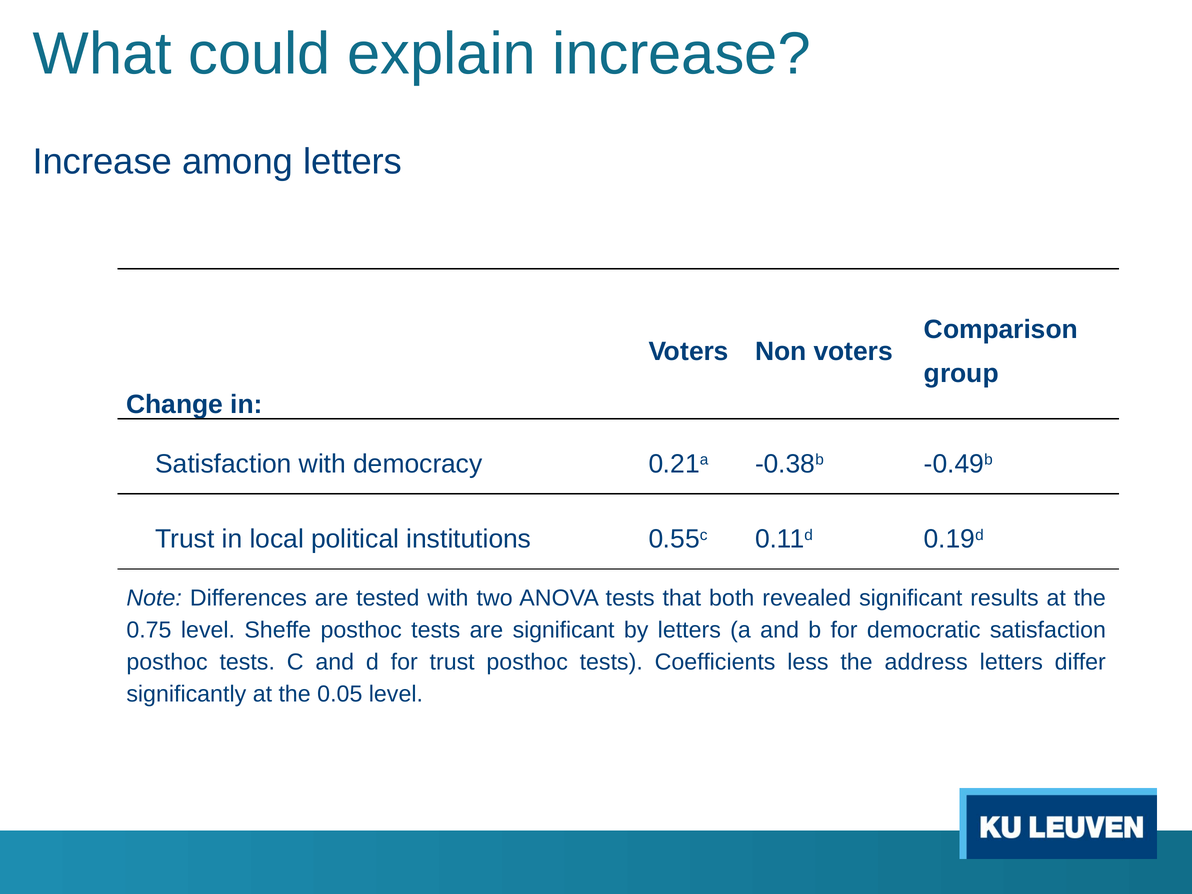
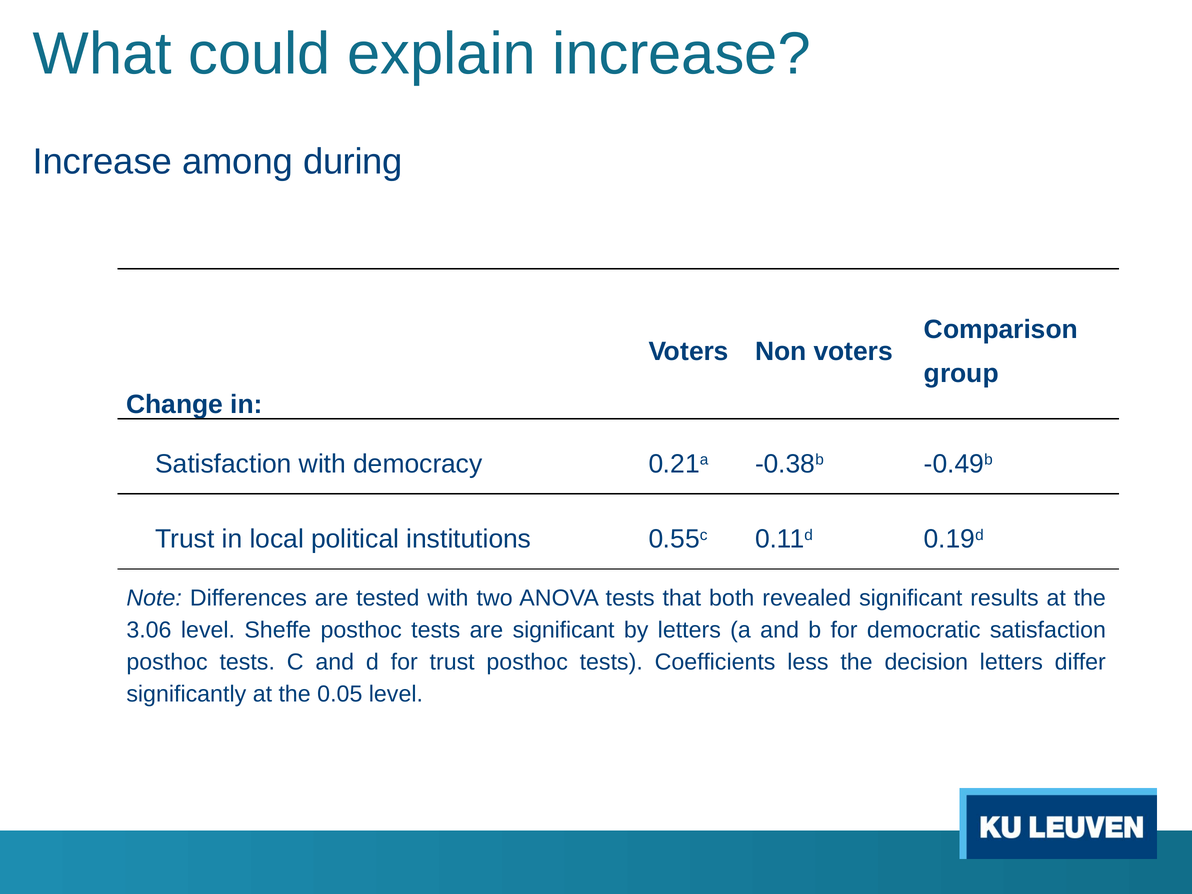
among letters: letters -> during (353, 162)
0.75: 0.75 -> 3.06 (149, 630)
address: address -> decision (926, 662)
